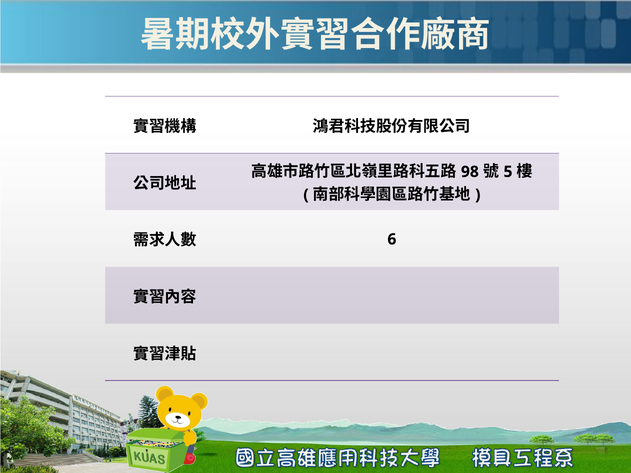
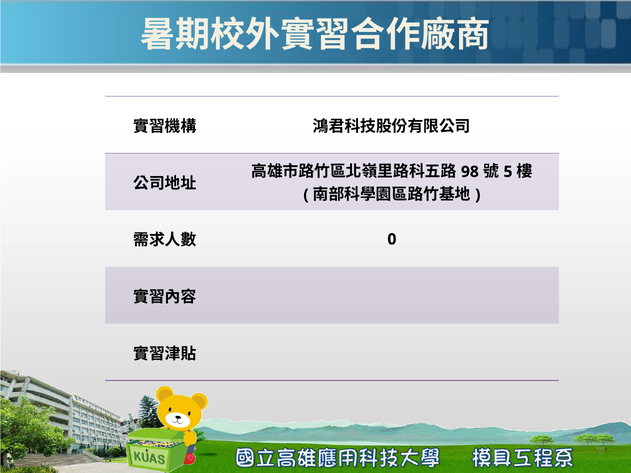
6: 6 -> 0 (392, 239)
